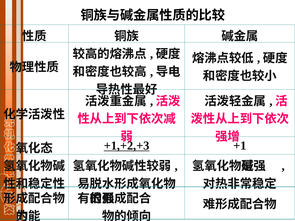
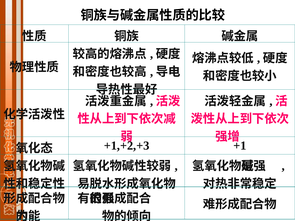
+1,+2,+3 underline: present -> none (127, 146)
